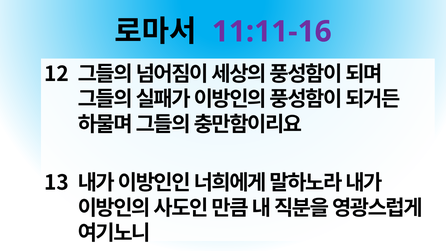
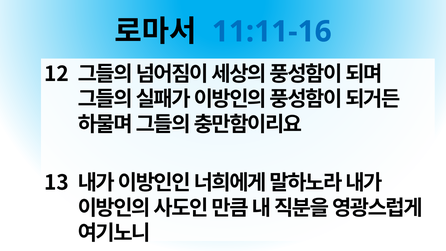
11:11-16 colour: purple -> blue (272, 32)
